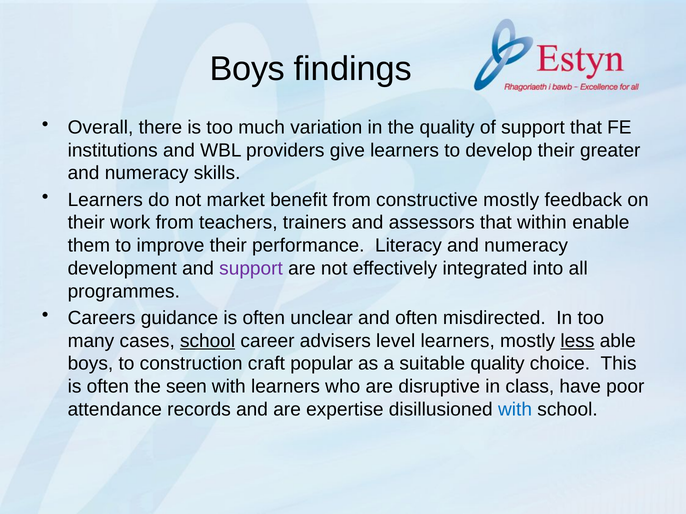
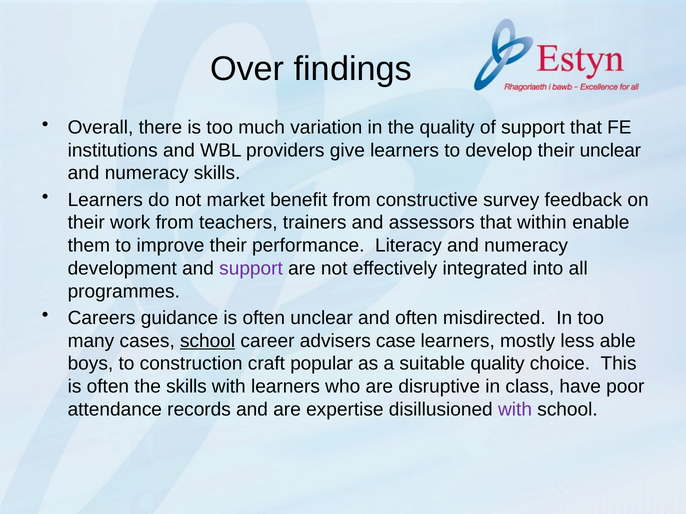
Boys: Boys -> Over (247, 69)
their greater: greater -> unclear (610, 150)
constructive mostly: mostly -> survey (511, 200)
level: level -> case (396, 341)
less underline: present -> none (577, 341)
the seen: seen -> skills (186, 387)
with colour: blue -> purple (515, 410)
